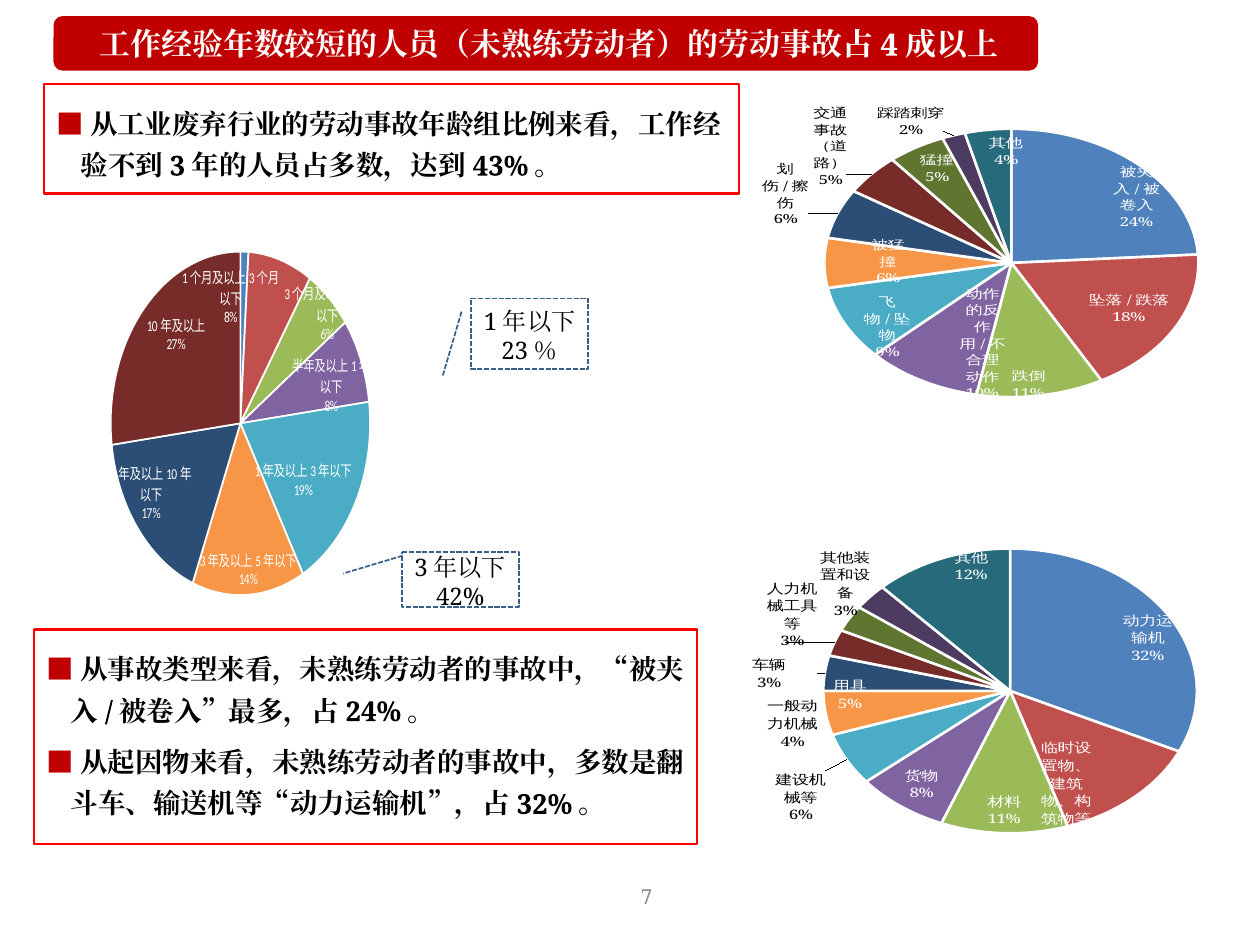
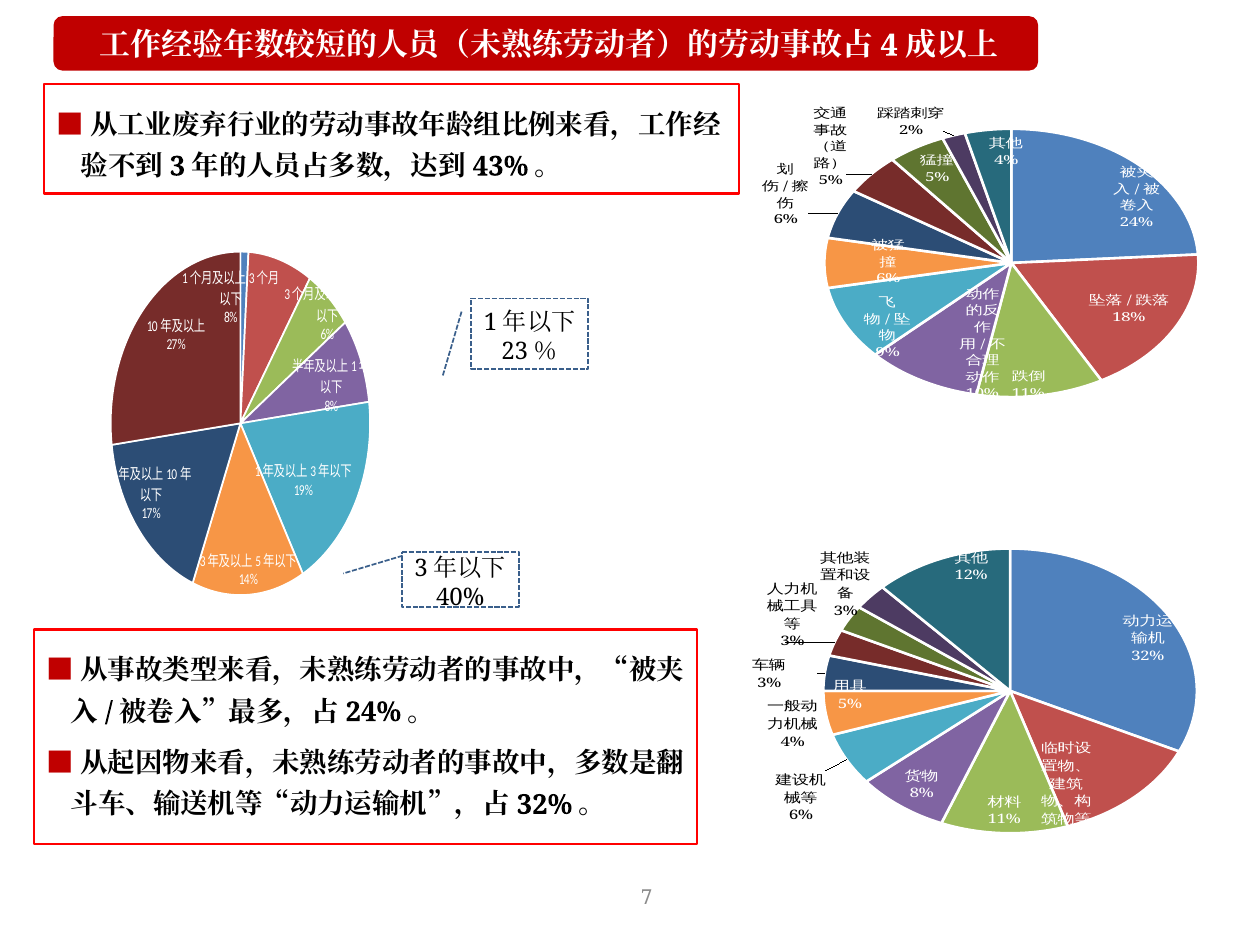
42%: 42% -> 40% (460, 597)
